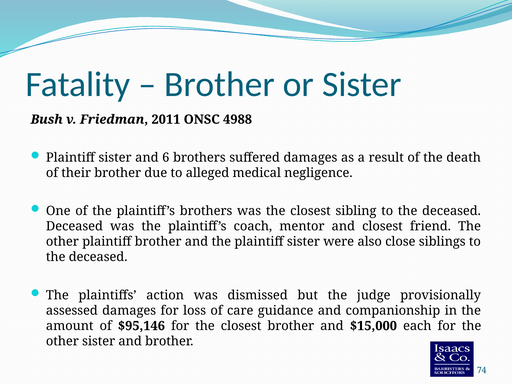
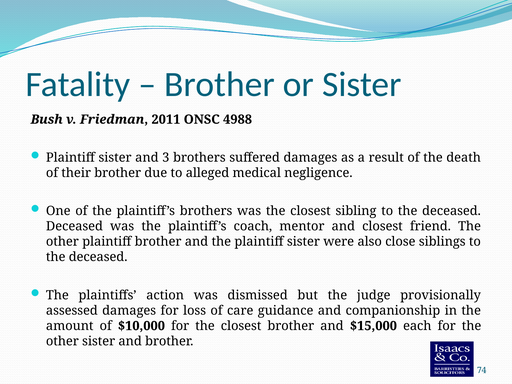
6: 6 -> 3 (166, 158)
$95,146: $95,146 -> $10,000 (141, 326)
